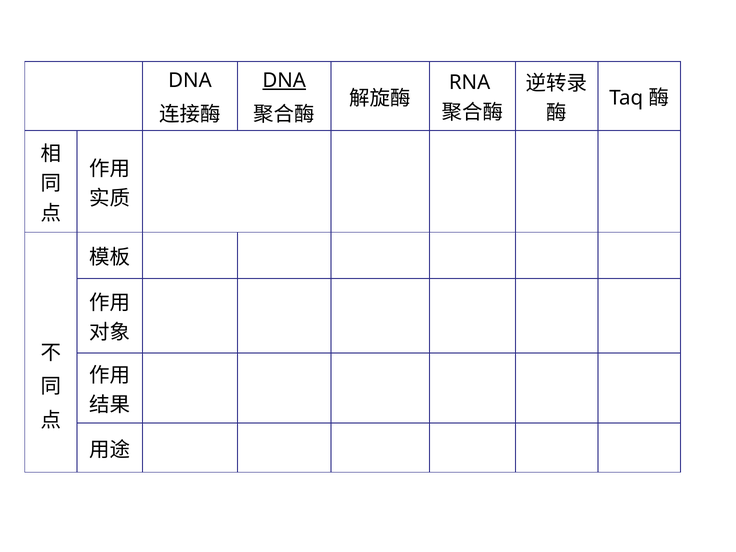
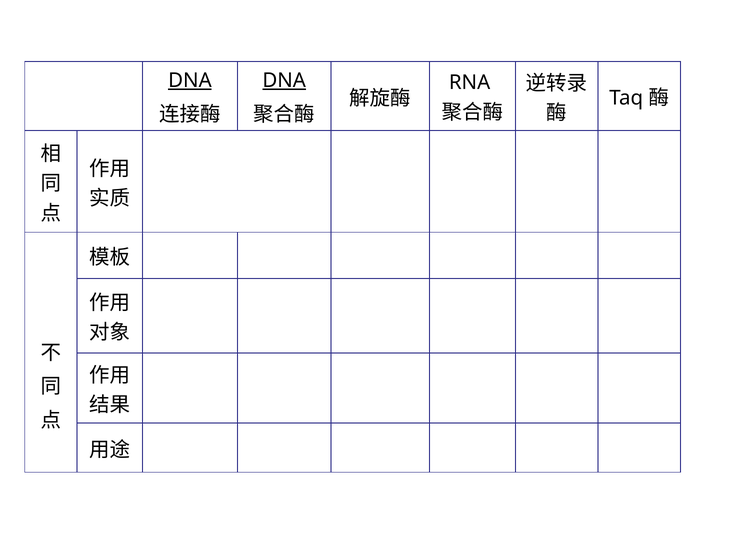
DNA underline: none -> present (190, 80)
